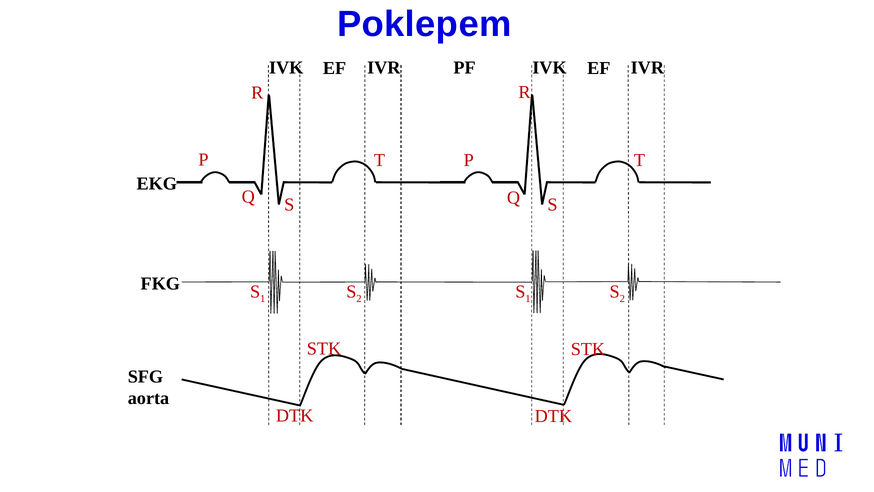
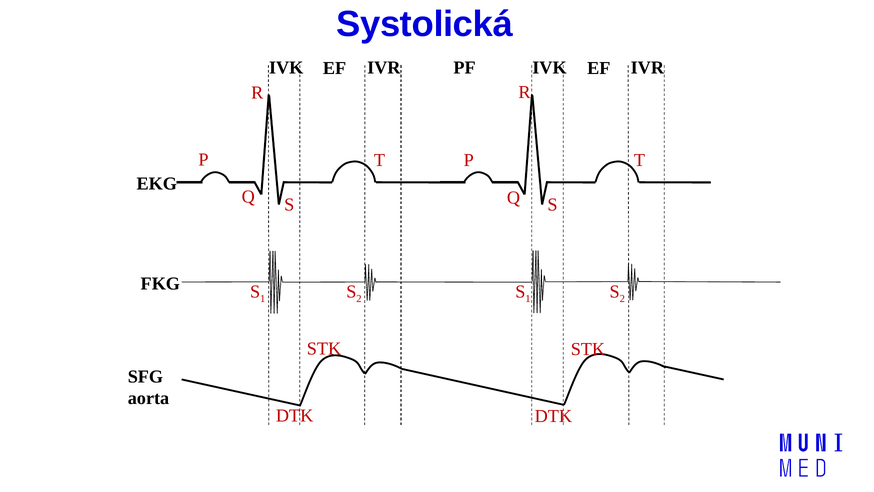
Poklepem: Poklepem -> Systolická (425, 24)
